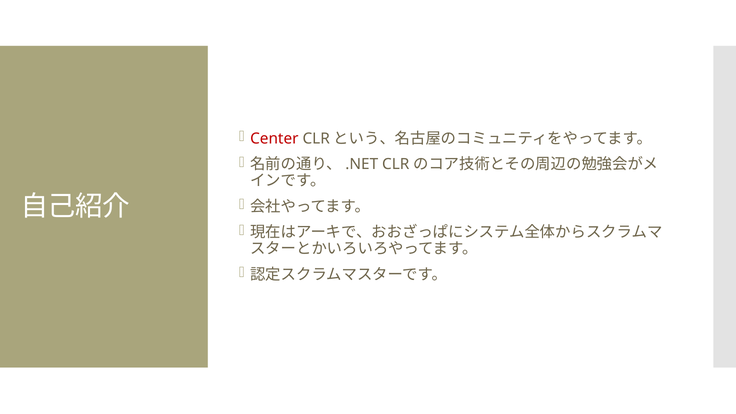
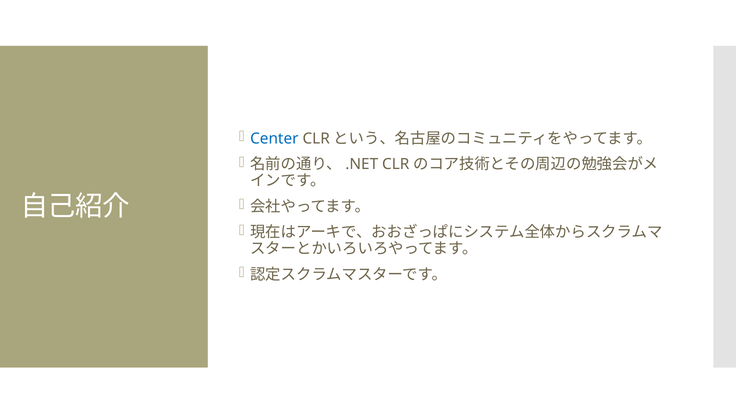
Center colour: red -> blue (274, 139)
